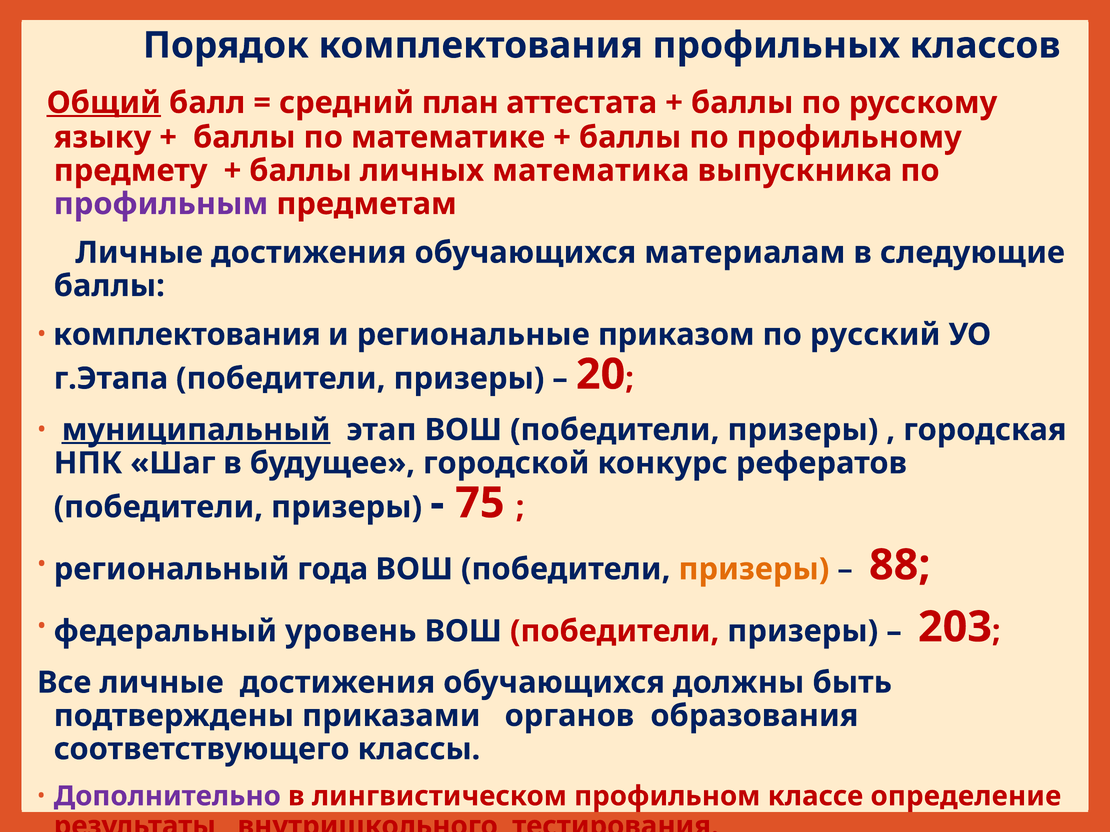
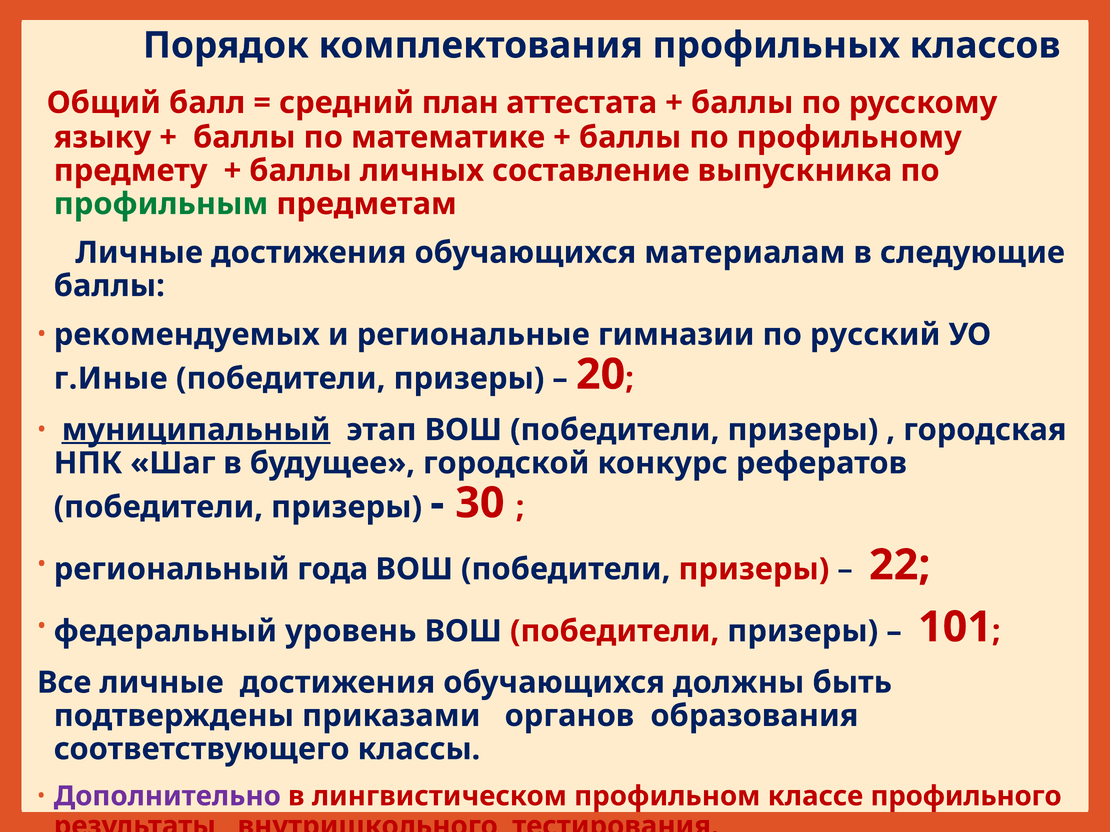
Общий underline: present -> none (104, 103)
математика: математика -> составление (591, 171)
профильным colour: purple -> green (161, 204)
комплектования: комплектования -> рекомендуемых (187, 335)
приказом: приказом -> гимназии (676, 335)
г.Этапа: г.Этапа -> г.Иные (111, 379)
75: 75 -> 30 (480, 503)
призеры colour: orange -> red (754, 569)
88: 88 -> 22 (900, 565)
203: 203 -> 101 (955, 627)
определение: определение -> профильного (966, 797)
